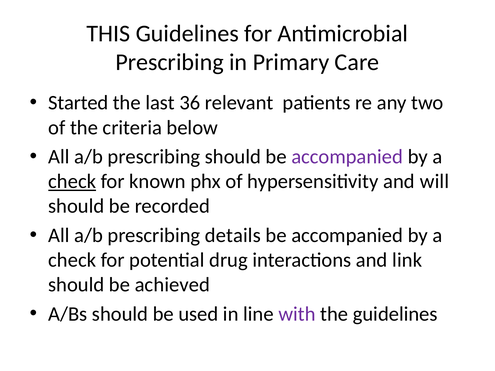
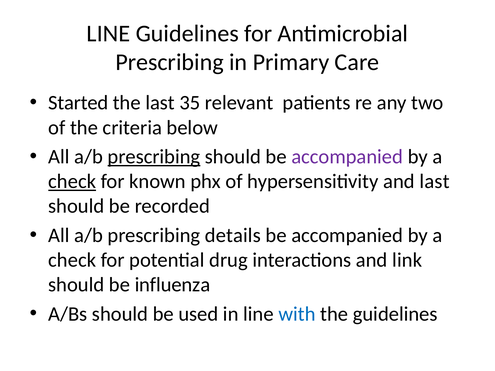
THIS: THIS -> LINE (108, 33)
36: 36 -> 35 (190, 103)
prescribing underline: none -> present (154, 157)
and will: will -> last (435, 182)
achieved: achieved -> influenza (172, 285)
with colour: purple -> blue (297, 314)
